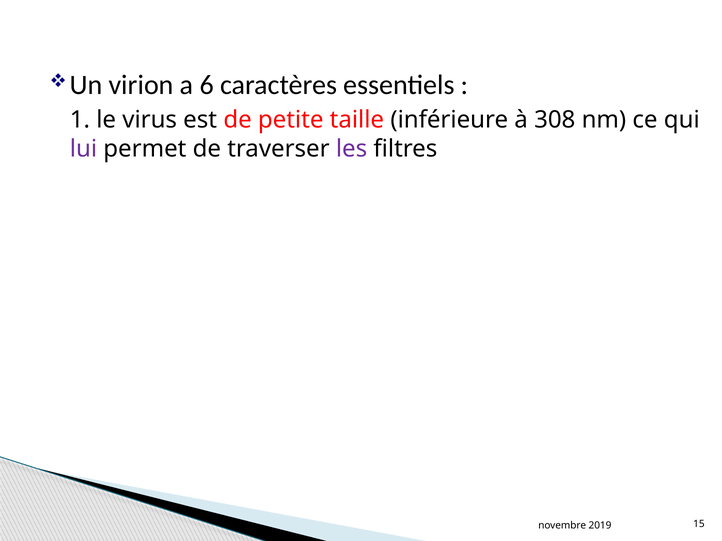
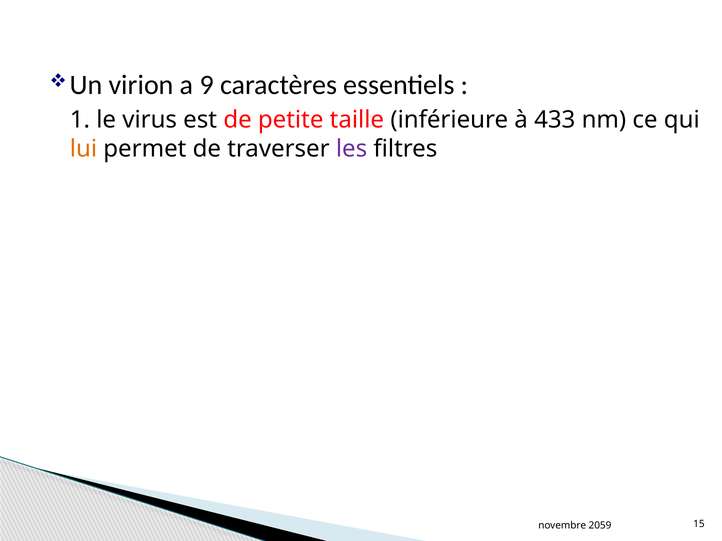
6: 6 -> 9 (207, 85)
308: 308 -> 433 (555, 120)
lui colour: purple -> orange (83, 149)
2019: 2019 -> 2059 (600, 526)
